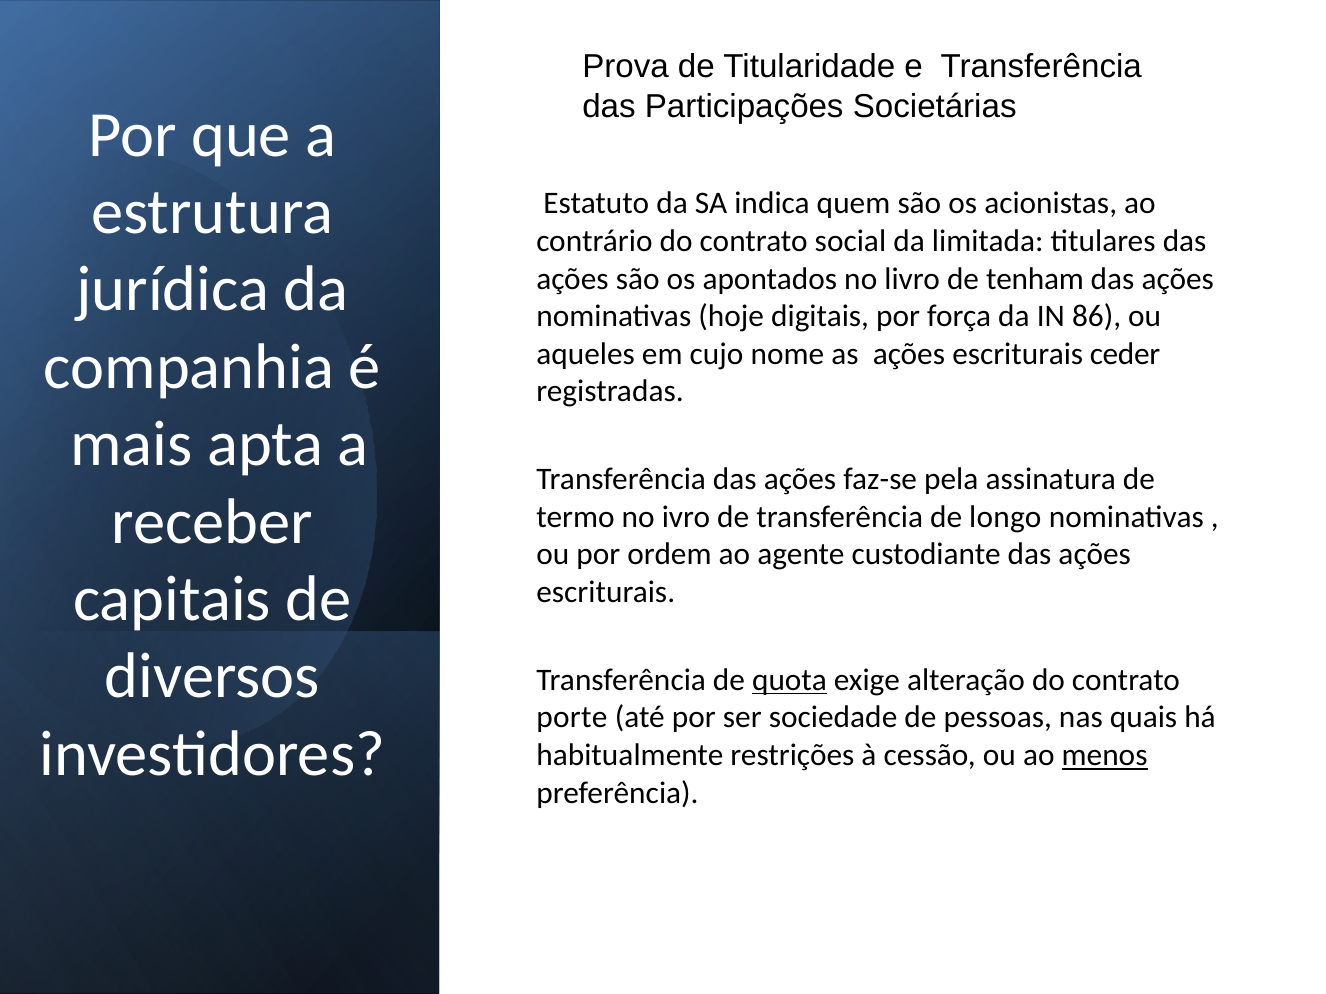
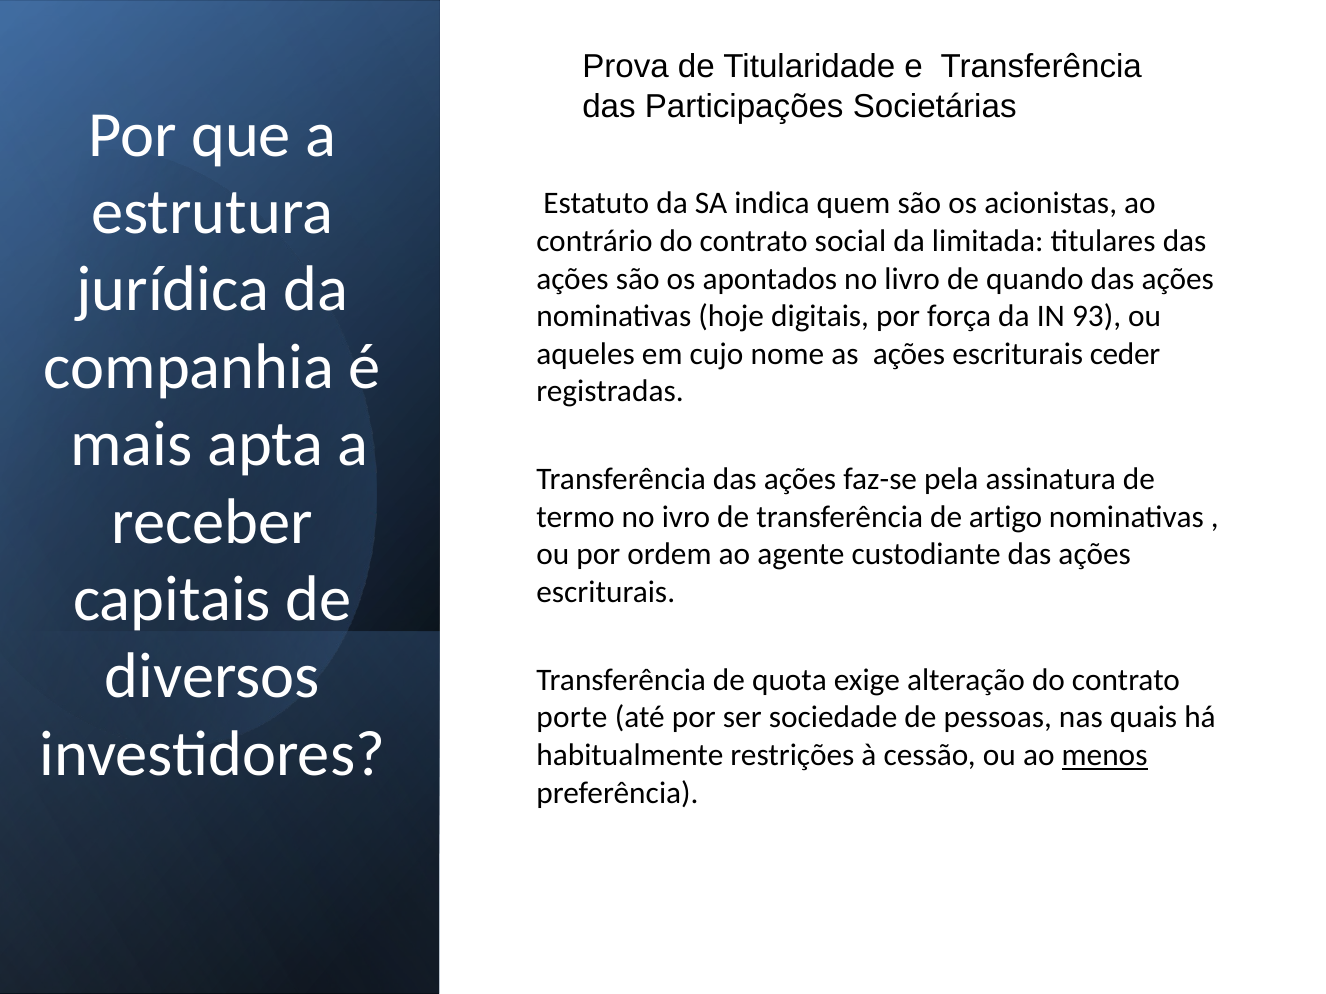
tenham: tenham -> quando (1035, 279)
86: 86 -> 93 (1097, 317)
longo: longo -> artigo (1006, 517)
quota underline: present -> none (790, 680)
